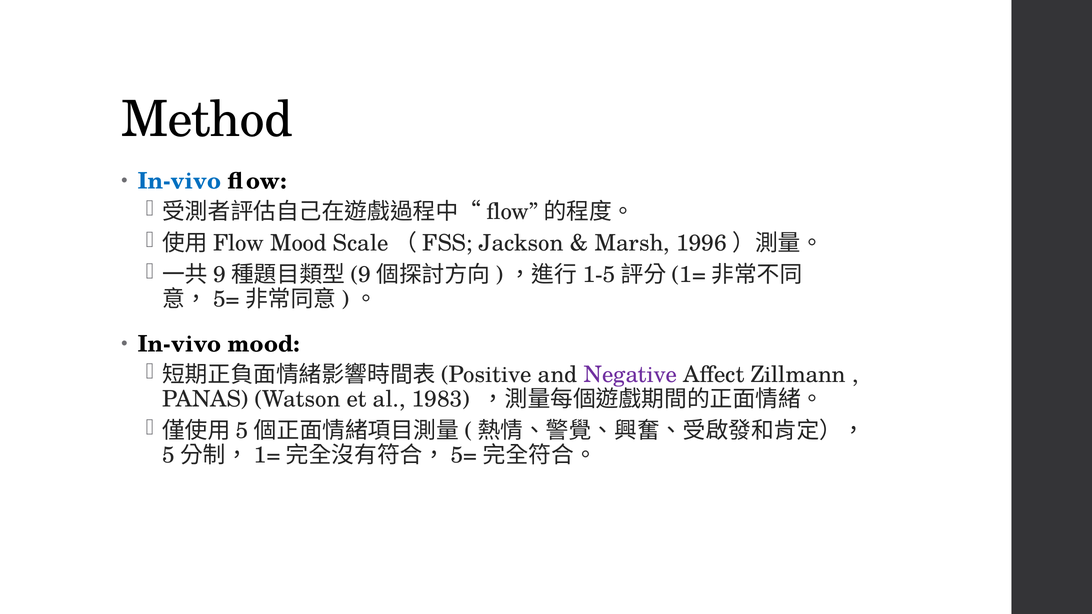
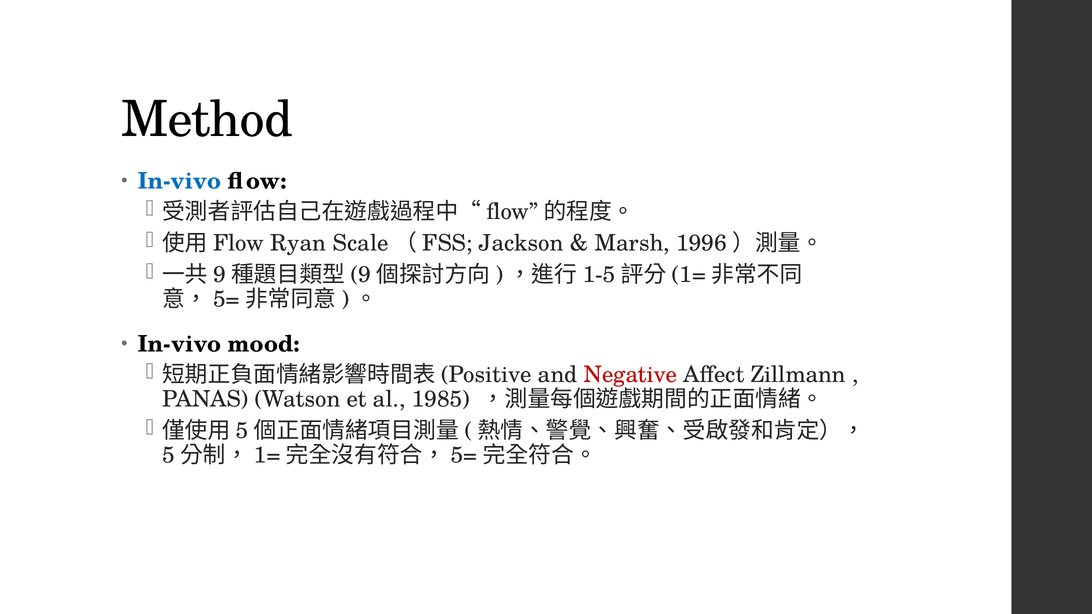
Mood: Mood -> Ryan (298, 243)
Negative colour: purple -> red (630, 375)
1983: 1983 -> 1985 (441, 400)
